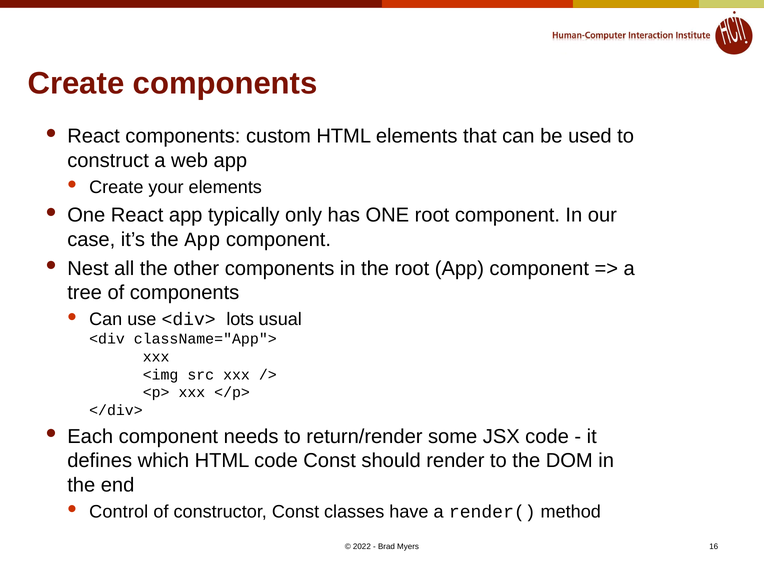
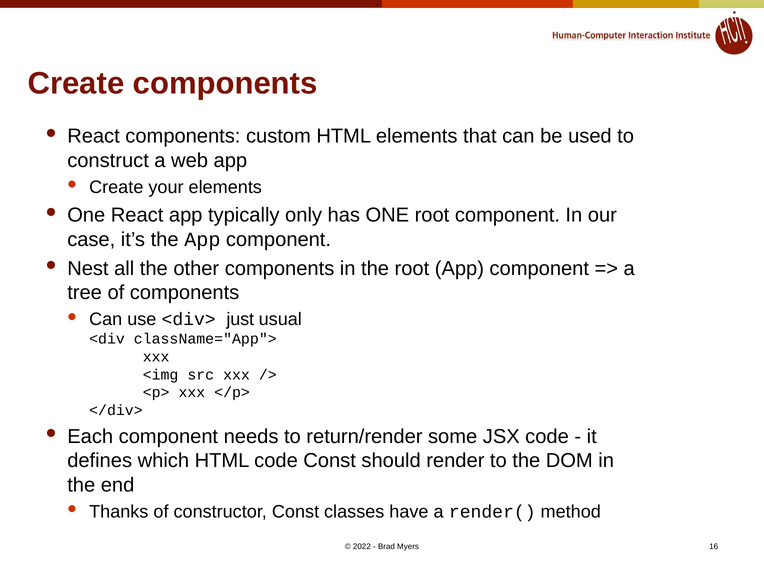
lots: lots -> just (240, 319)
Control: Control -> Thanks (119, 512)
